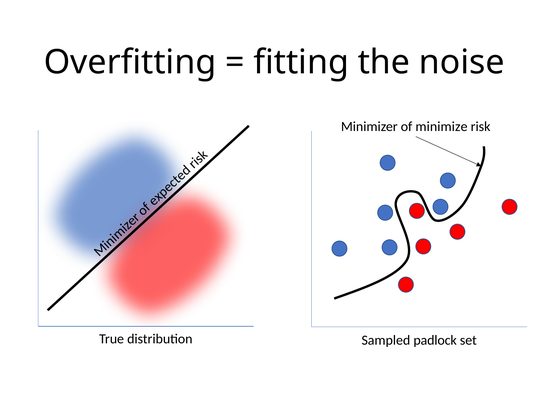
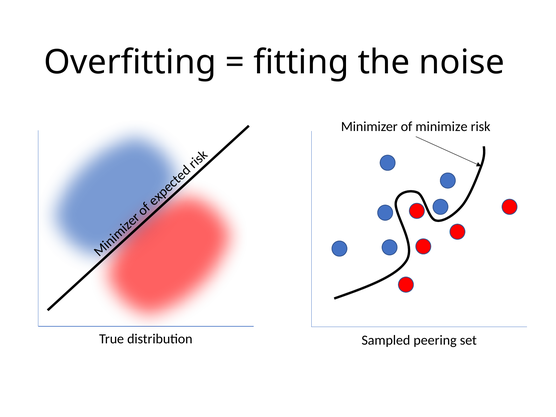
padlock: padlock -> peering (435, 340)
